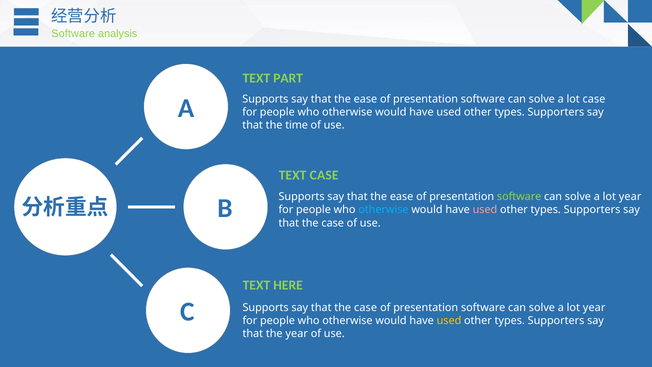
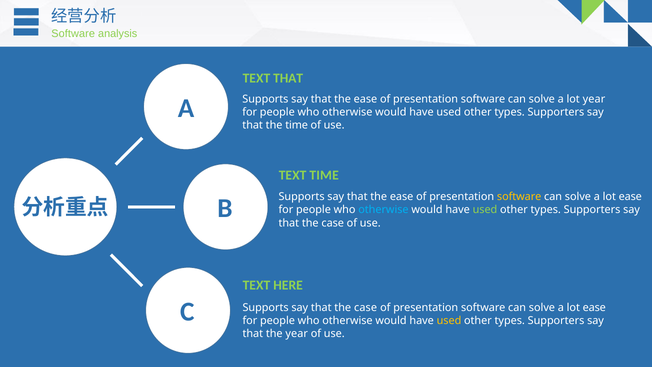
TEXT PART: PART -> THAT (288, 78)
lot case: case -> year (594, 99)
TEXT CASE: CASE -> TIME (324, 175)
software colour: light green -> yellow (519, 197)
year: year -> ease (630, 197)
used colour: pink -> light green (485, 210)
year: year -> ease (594, 308)
